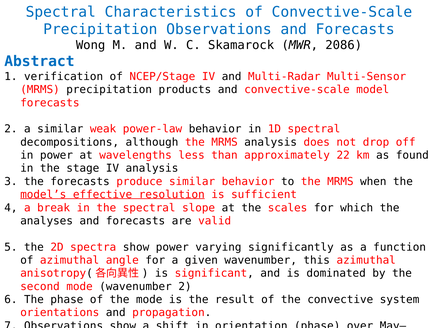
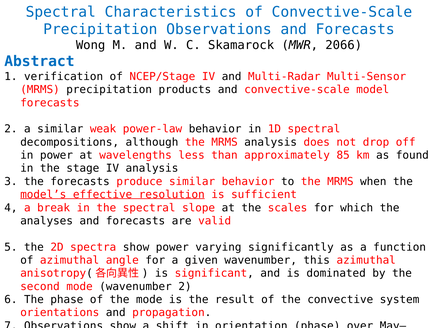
2086: 2086 -> 2066 (344, 45)
22: 22 -> 85 (343, 155)
